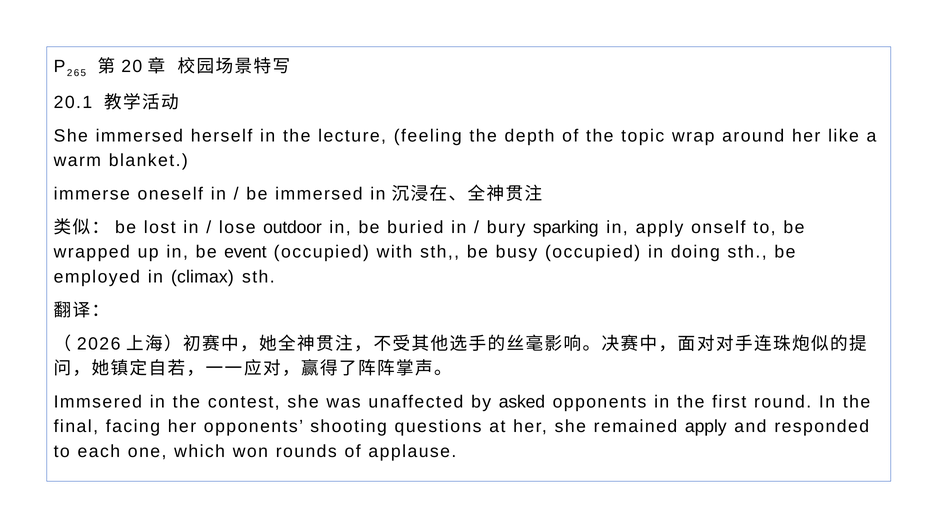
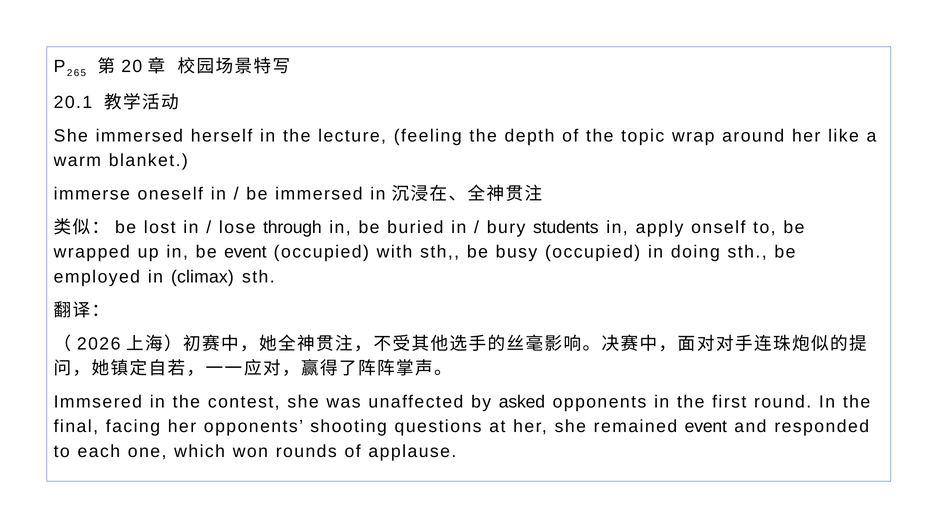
outdoor: outdoor -> through (292, 227)
sparking: sparking -> students (566, 227)
remained apply: apply -> event (706, 426)
